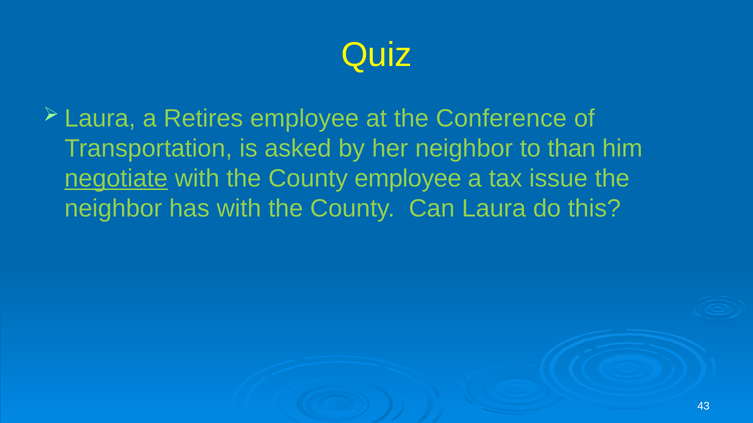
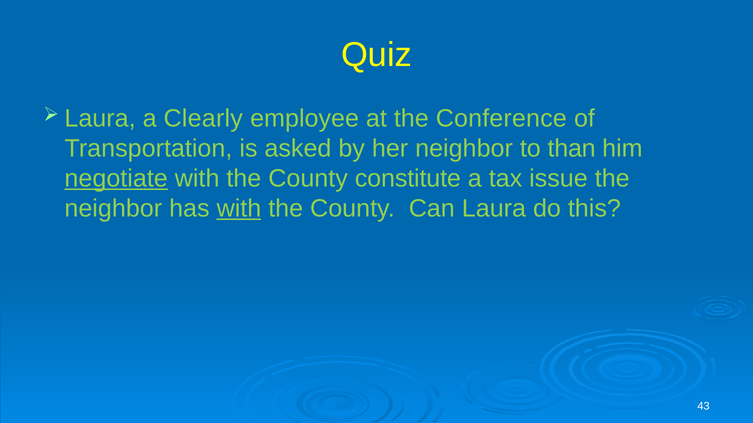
Retires: Retires -> Clearly (203, 118)
County employee: employee -> constitute (408, 179)
with underline: none -> present (239, 209)
